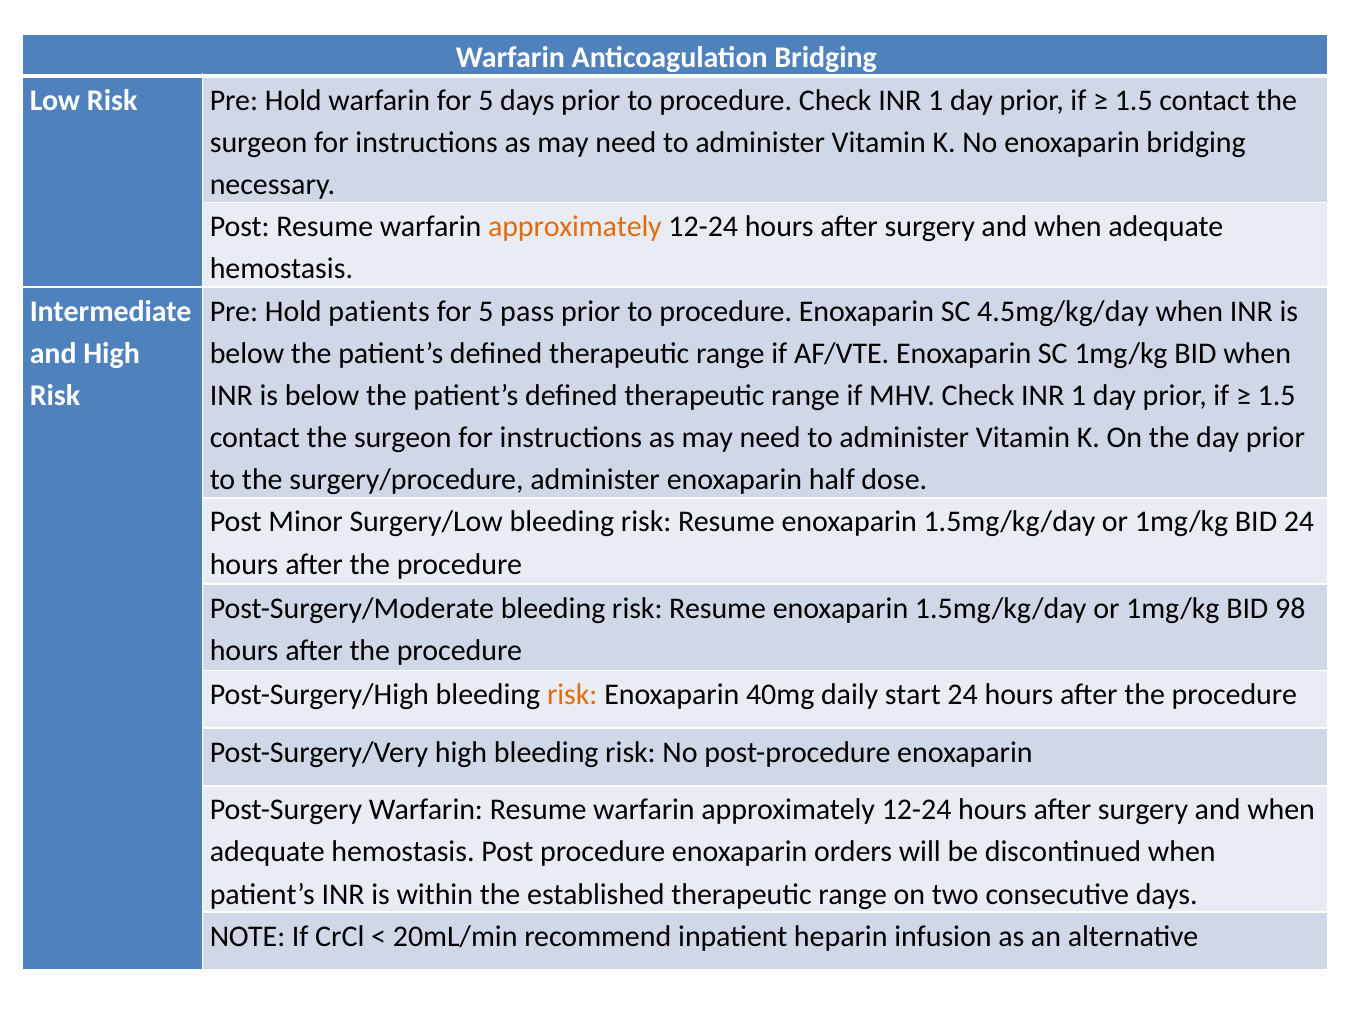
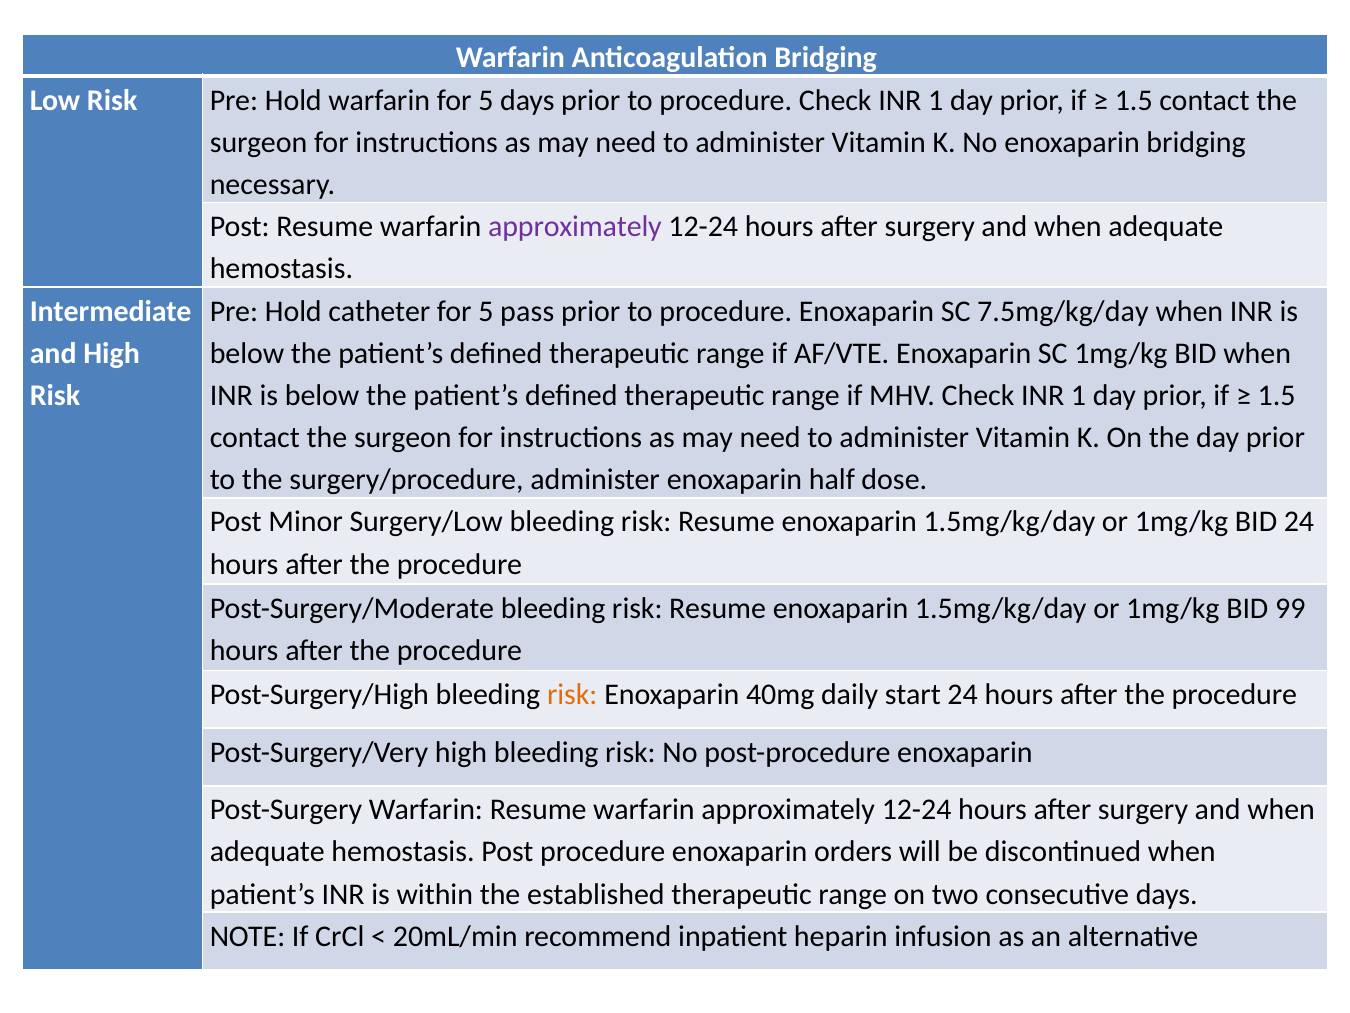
approximately colour: orange -> purple (575, 227)
patients: patients -> catheter (379, 311)
4.5mg/kg/day: 4.5mg/kg/day -> 7.5mg/kg/day (1063, 311)
98: 98 -> 99 (1290, 608)
